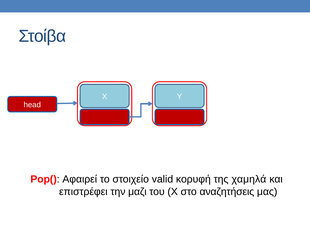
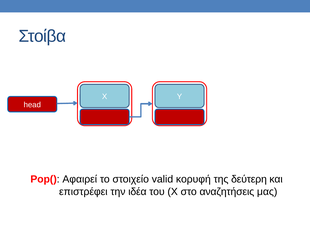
χαμηλά: χαμηλά -> δεύτερη (249, 179)
μαζι: μαζι -> ιδέα (137, 191)
